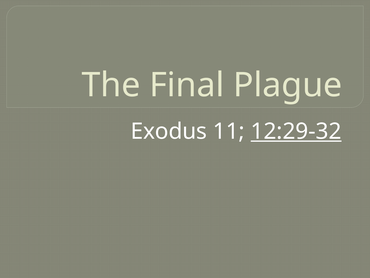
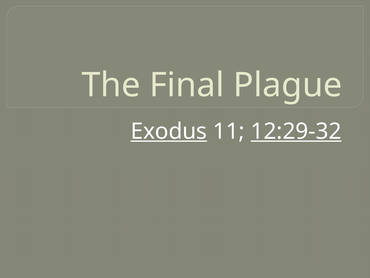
Exodus underline: none -> present (169, 131)
